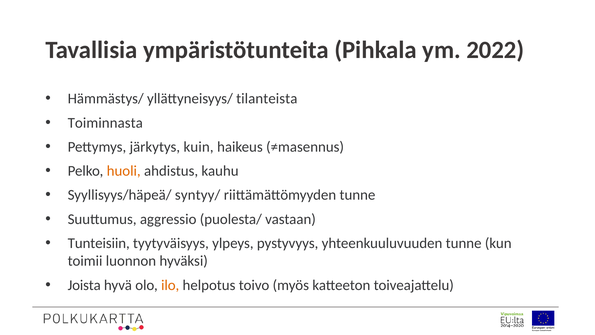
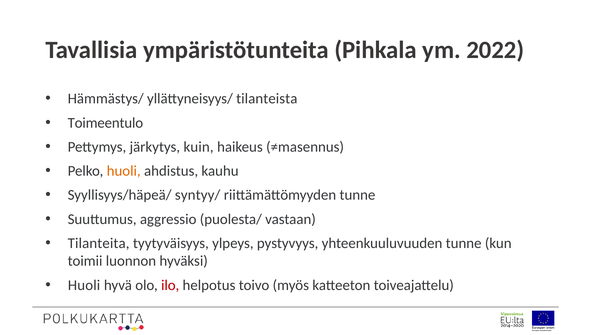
Toiminnasta: Toiminnasta -> Toimeentulo (105, 123)
Tunteisiin: Tunteisiin -> Tilanteita (99, 243)
Joista: Joista -> Huoli (84, 285)
ilo colour: orange -> red (170, 285)
